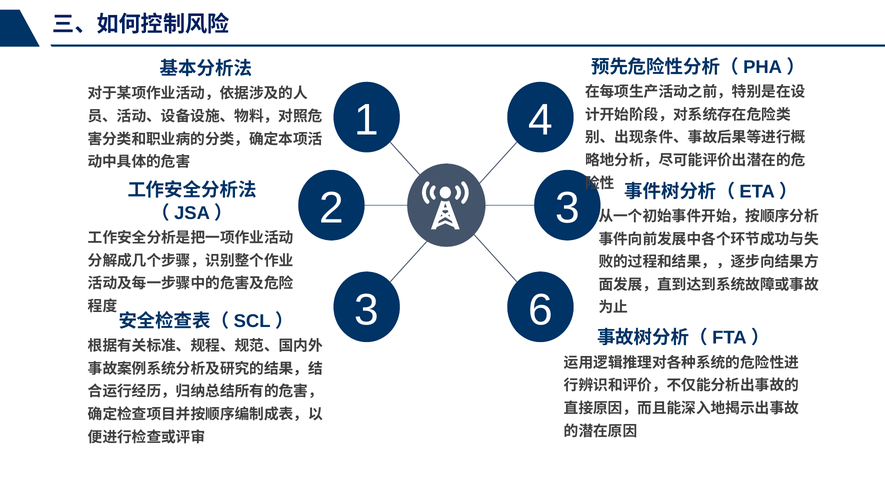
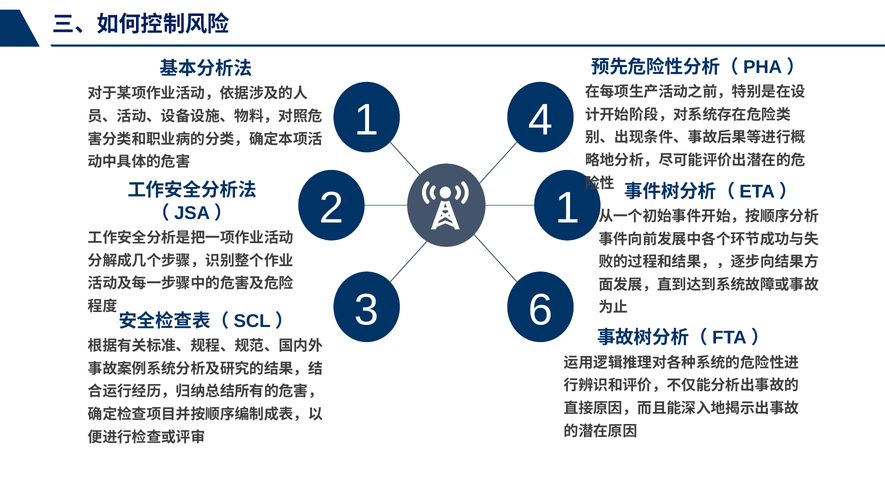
2 3: 3 -> 1 (567, 208)
